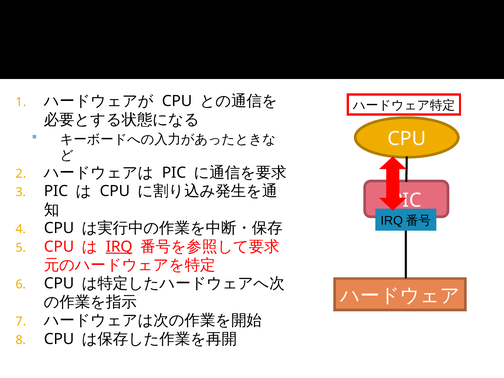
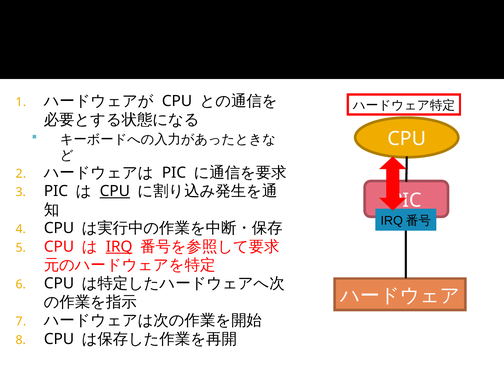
CPU underline: none -> present (115, 191)
